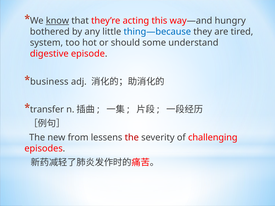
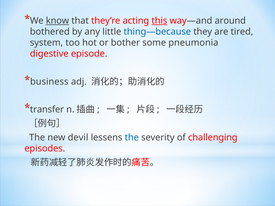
this underline: none -> present (159, 21)
hungry: hungry -> around (230, 21)
should: should -> bother (125, 43)
understand: understand -> pneumonia (193, 43)
from: from -> devil (78, 138)
the colour: red -> blue (132, 138)
